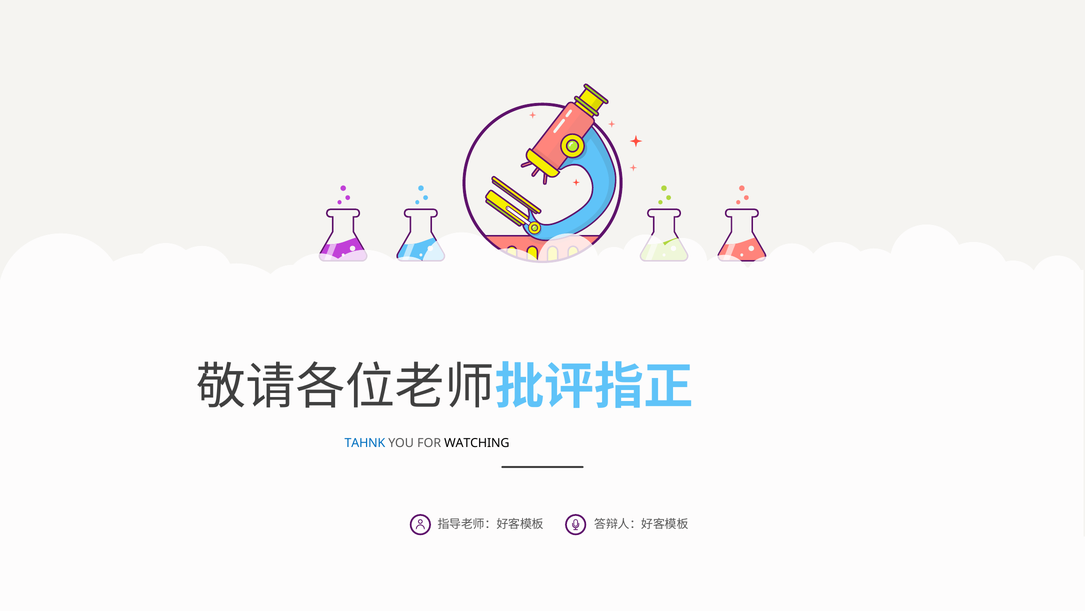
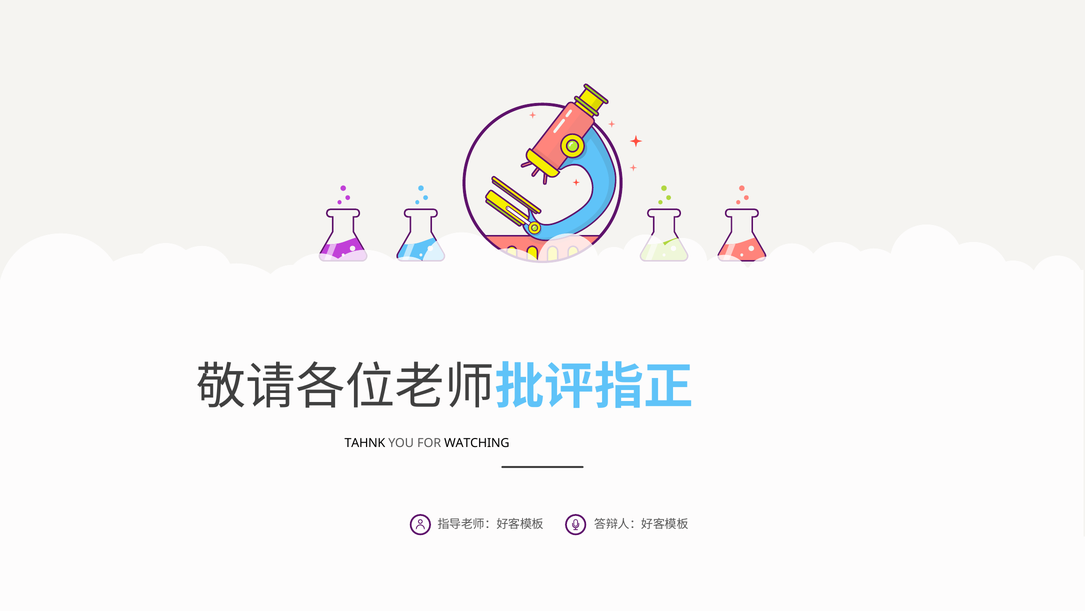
TAHNK colour: blue -> black (365, 442)
